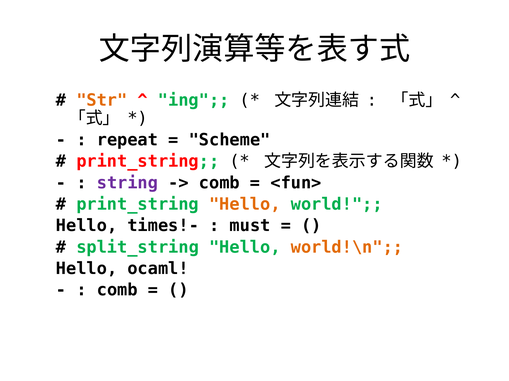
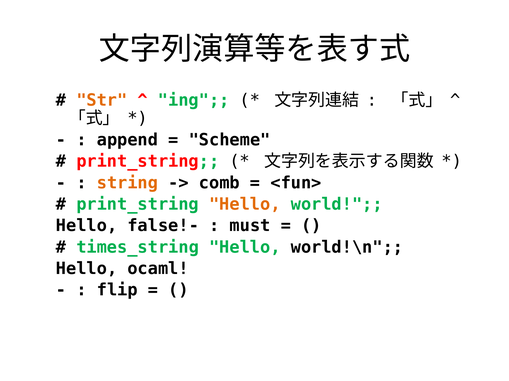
repeat: repeat -> append (127, 140)
string colour: purple -> orange (127, 183)
times!-: times!- -> false!- (163, 226)
split_string: split_string -> times_string (138, 248)
world!\n colour: orange -> black (347, 248)
comb: comb -> flip (117, 291)
